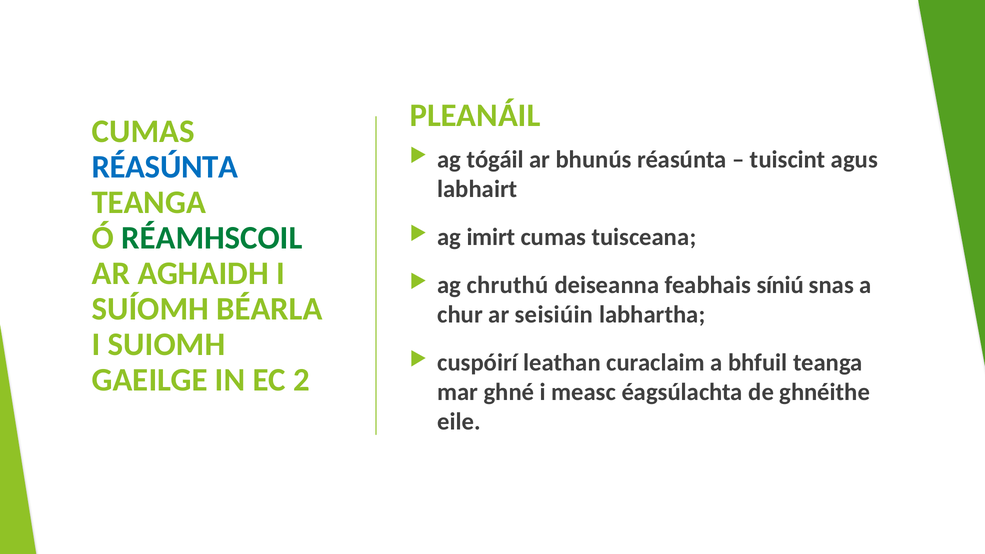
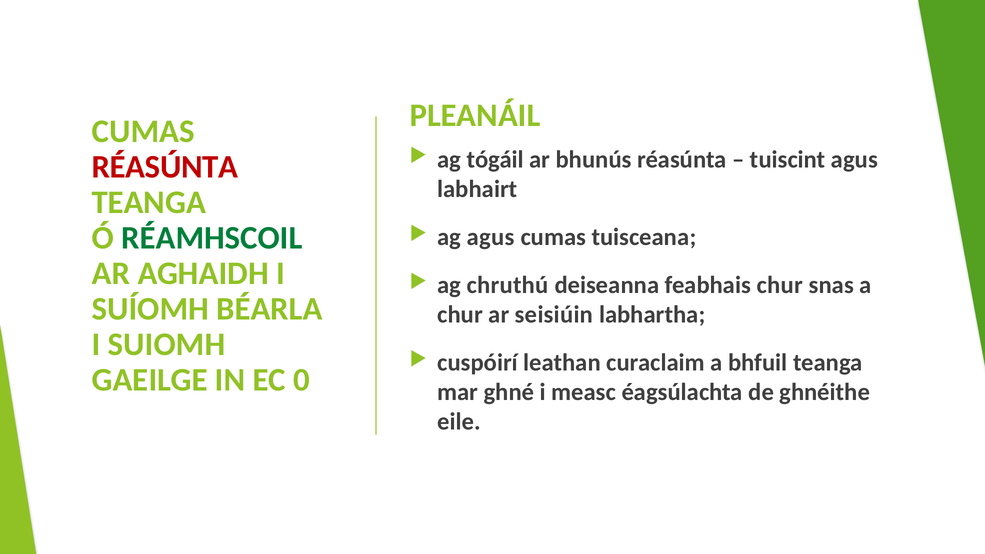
RÉASÚNTA colour: blue -> red (165, 167)
ag imirt: imirt -> agus (491, 237)
feabhais síniú: síniú -> chur (780, 285)
2: 2 -> 0 (301, 380)
